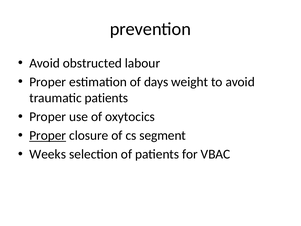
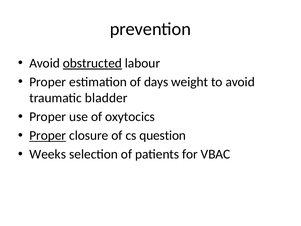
obstructed underline: none -> present (92, 63)
traumatic patients: patients -> bladder (106, 98)
segment: segment -> question (163, 135)
